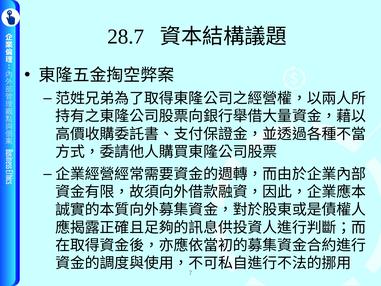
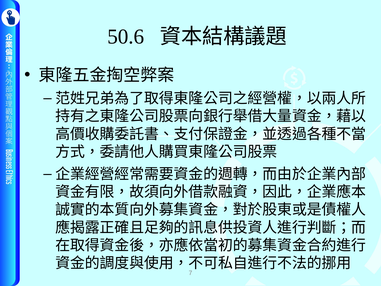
28.7: 28.7 -> 50.6 (126, 37)
